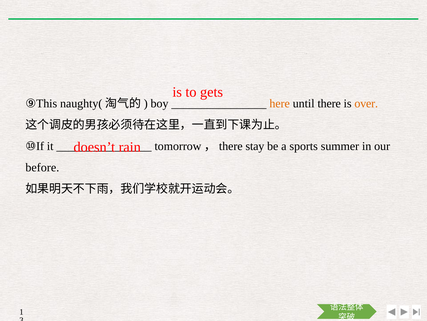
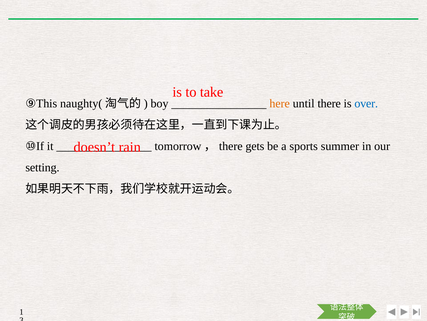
gets: gets -> take (212, 92)
over colour: orange -> blue (366, 103)
stay: stay -> gets (255, 146)
before: before -> setting (42, 167)
